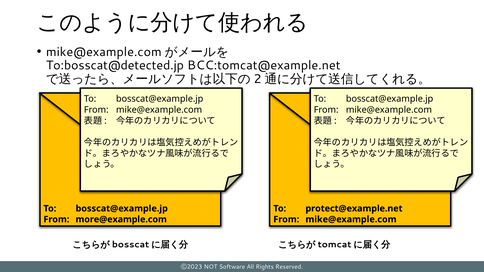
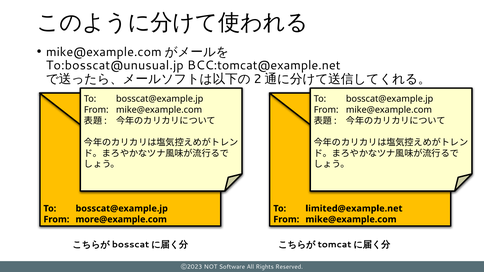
To:bosscat@detected.jp: To:bosscat@detected.jp -> To:bosscat@unusual.jp (115, 66)
protect@example.net: protect@example.net -> limited@example.net (354, 209)
